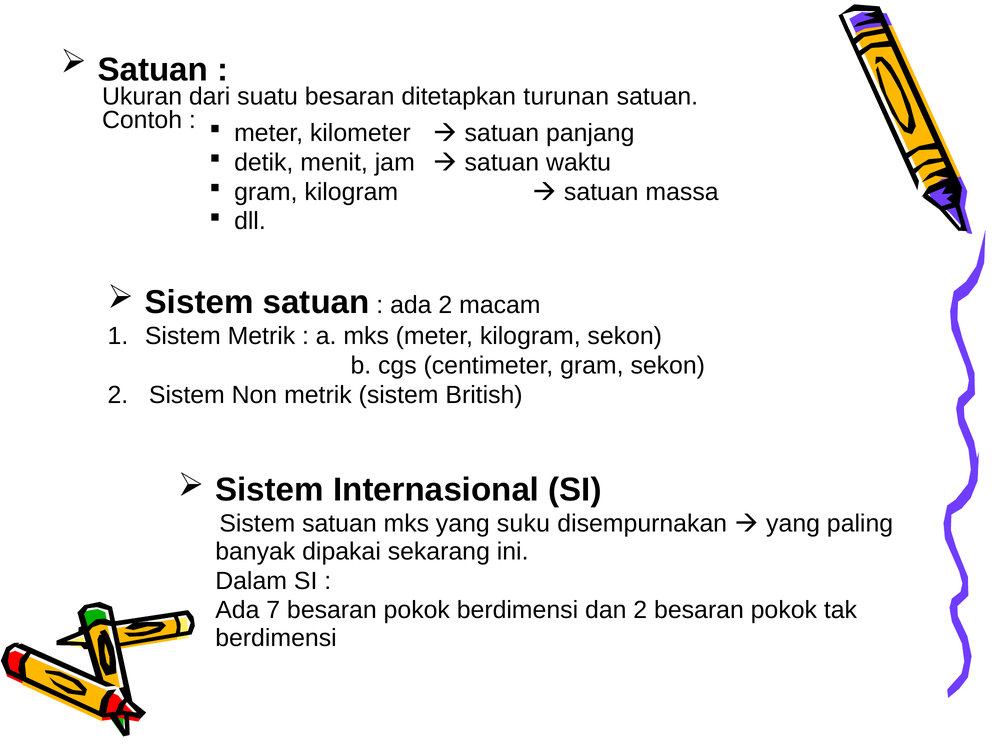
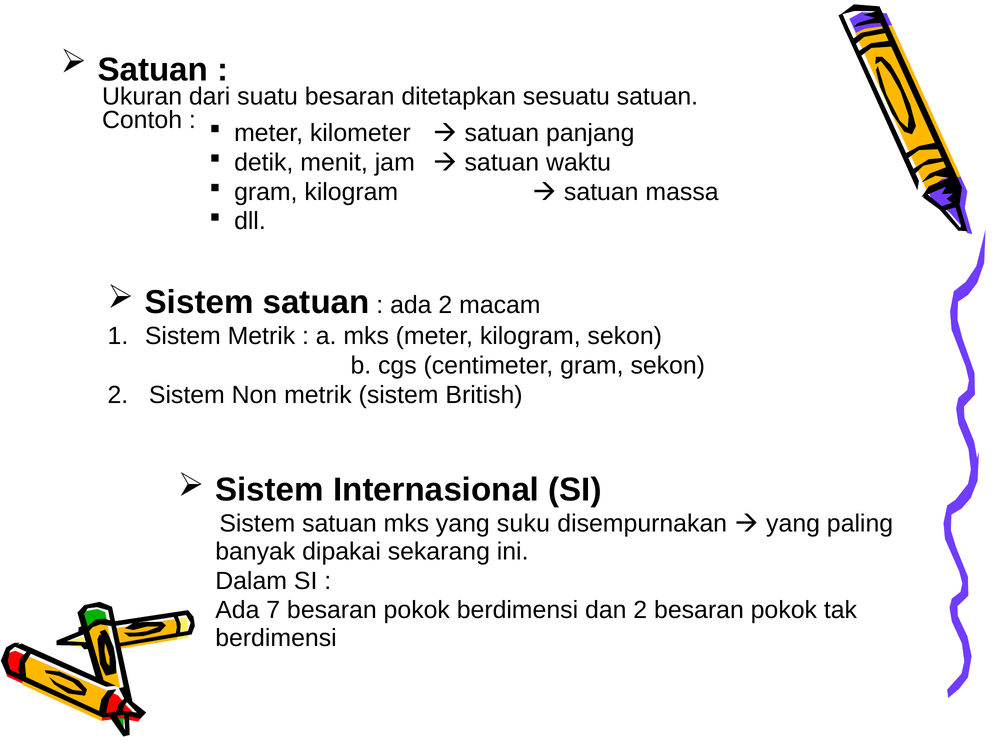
turunan: turunan -> sesuatu (566, 97)
